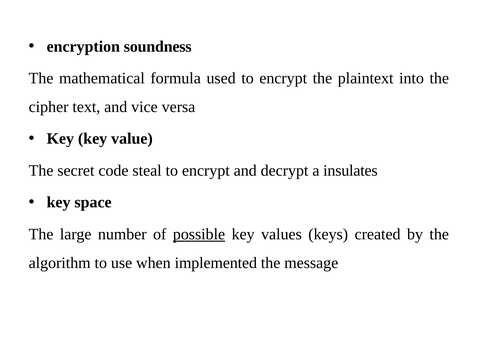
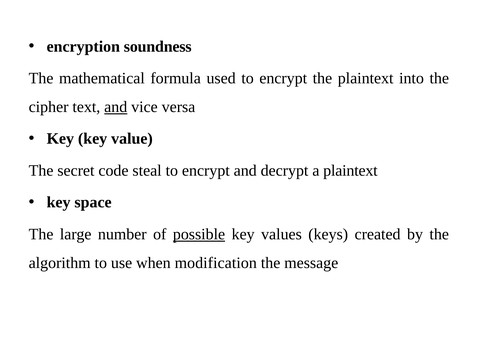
and underline: none -> present (116, 107)
a insulates: insulates -> plaintext (350, 171)
implemented: implemented -> modification (216, 263)
